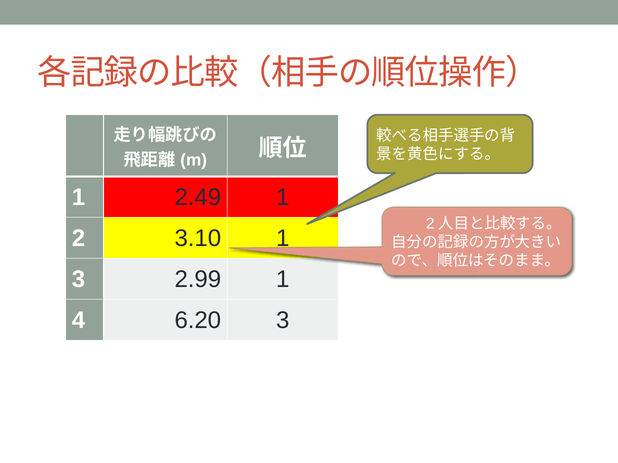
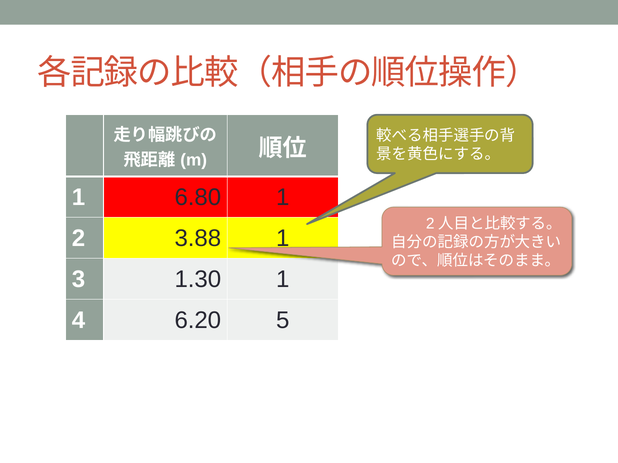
2.49: 2.49 -> 6.80 (198, 197)
3.10: 3.10 -> 3.88 (198, 239)
2.99: 2.99 -> 1.30 (198, 280)
6.20 3: 3 -> 5 (283, 321)
